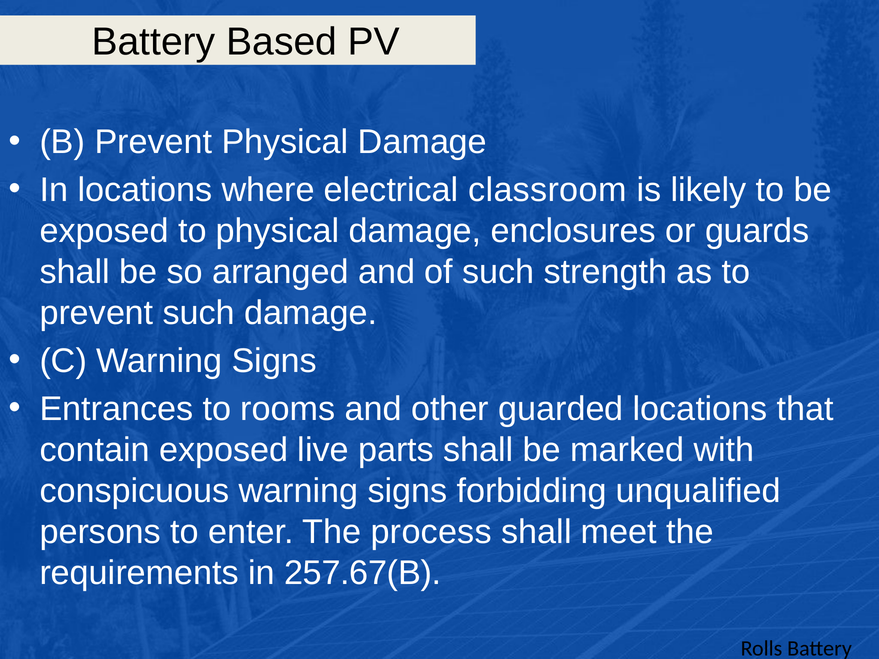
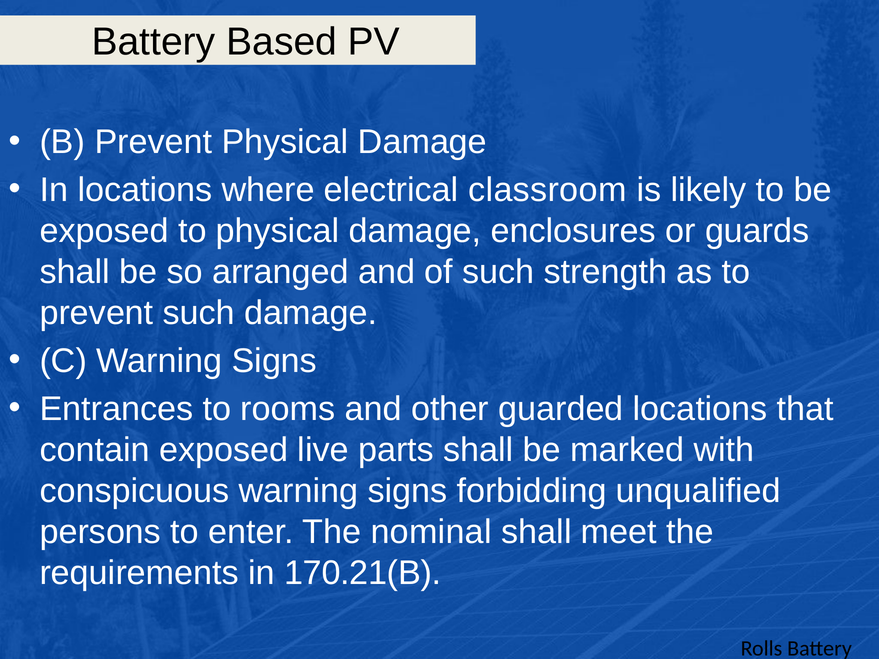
process: process -> nominal (431, 532)
257.67(B: 257.67(B -> 170.21(B (363, 573)
